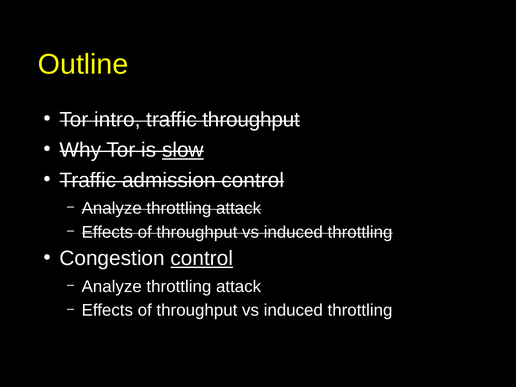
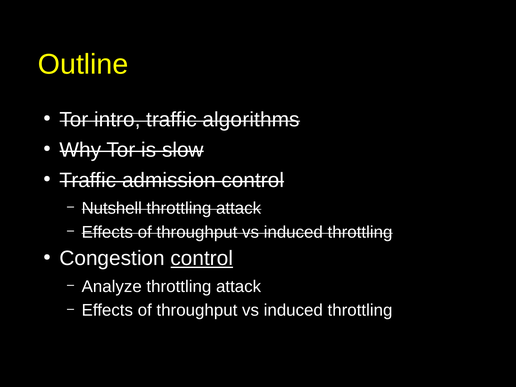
traffic throughput: throughput -> algorithms (251, 120)
slow underline: present -> none (183, 150)
Analyze: Analyze -> Nutshell (112, 208)
